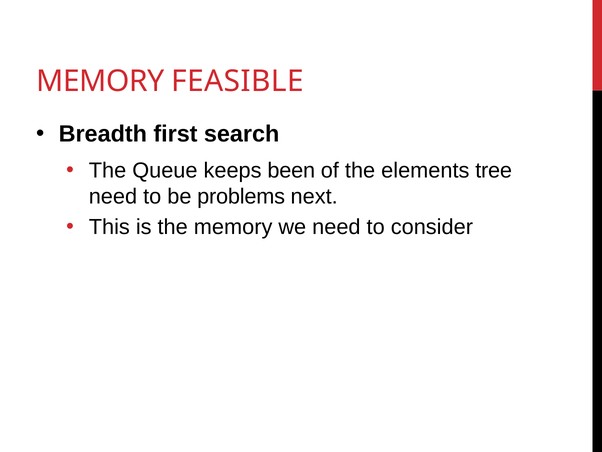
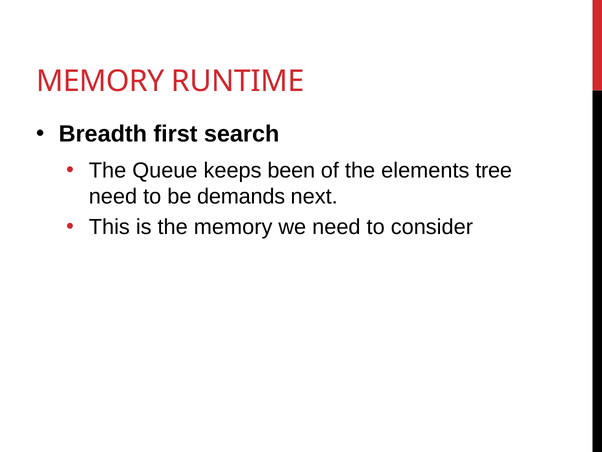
FEASIBLE: FEASIBLE -> RUNTIME (238, 81)
problems: problems -> demands (241, 197)
